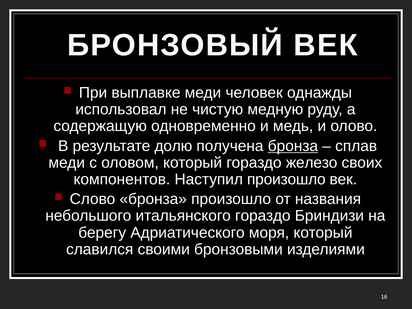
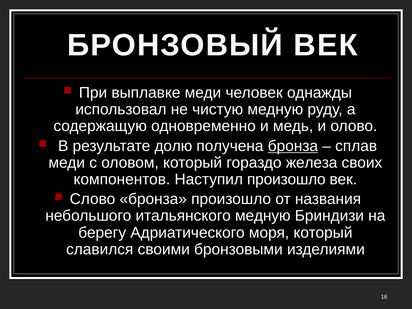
железо: железо -> железа (312, 163)
итальянского гораздо: гораздо -> медную (263, 216)
